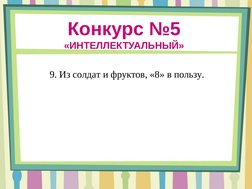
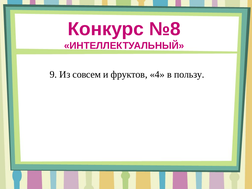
№5: №5 -> №8 (165, 29)
солдат: солдат -> совсем (87, 75)
8: 8 -> 4 (157, 75)
